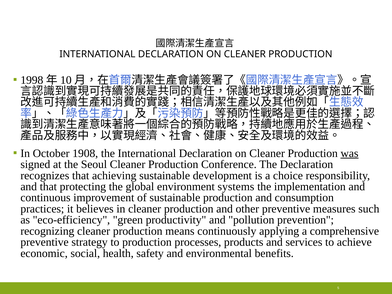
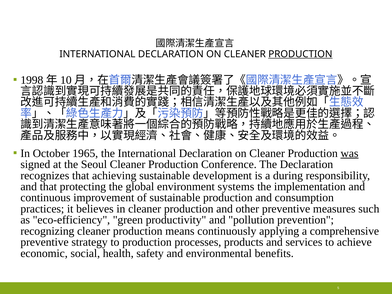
PRODUCTION underline: none -> present (300, 54)
1908: 1908 -> 1965 (85, 153)
choice: choice -> during (288, 175)
